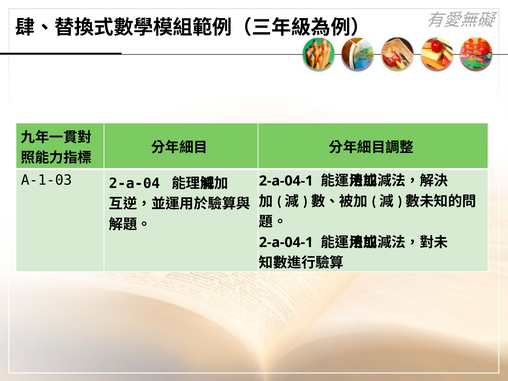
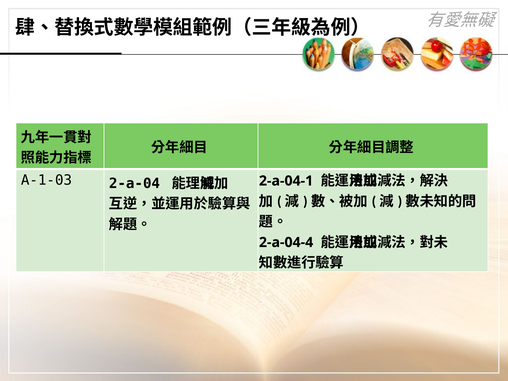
2-a-04-1: 2-a-04-1 -> 2-a-04-4 (286, 242)
